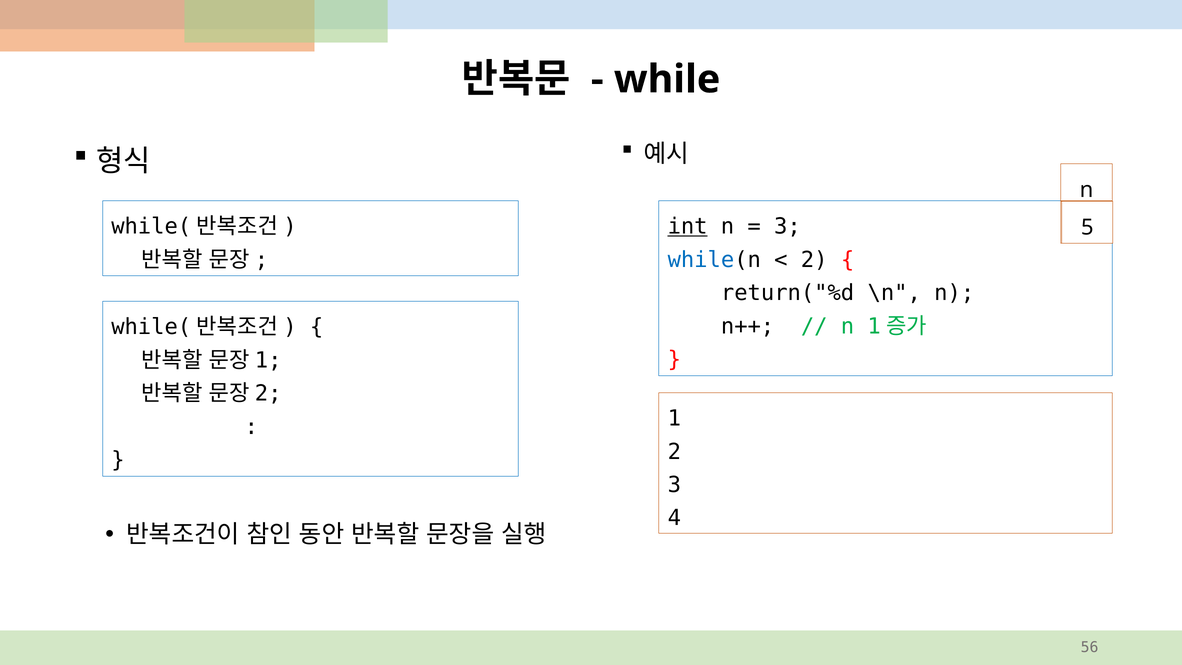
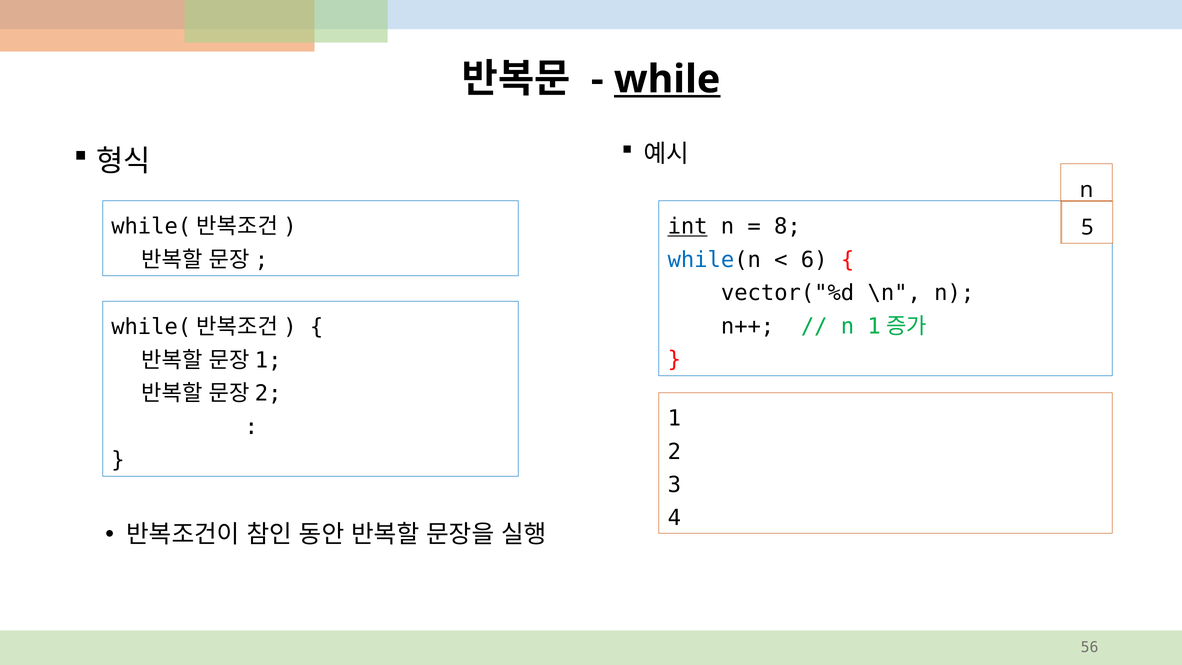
while underline: none -> present (667, 79)
3: 3 -> 8 (787, 226)
2: 2 -> 6 (814, 260)
return("%d: return("%d -> vector("%d (788, 293)
